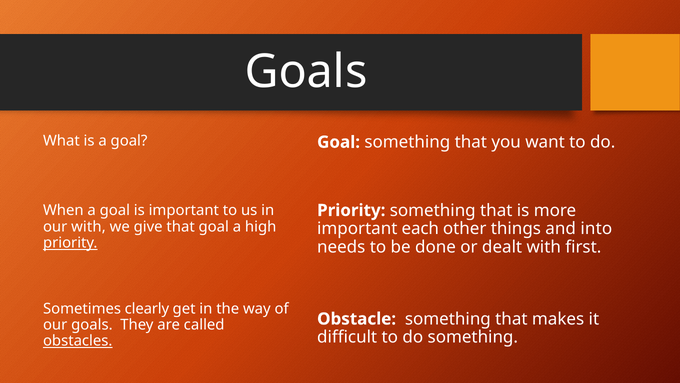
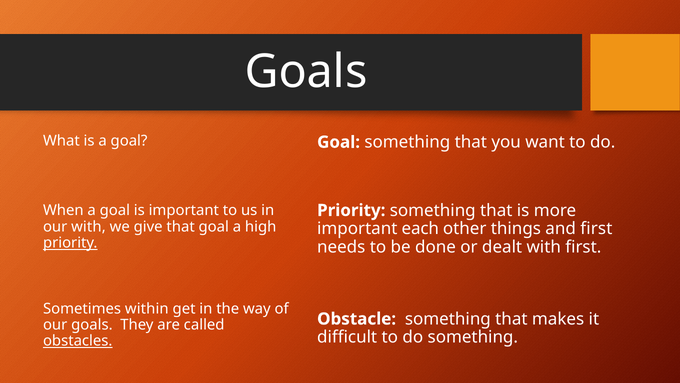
and into: into -> first (596, 228)
clearly: clearly -> within (147, 308)
